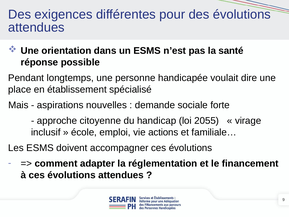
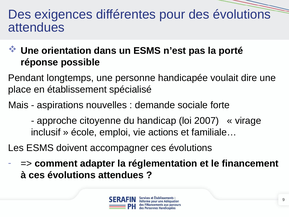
santé: santé -> porté (231, 51)
2055: 2055 -> 2007 (207, 121)
